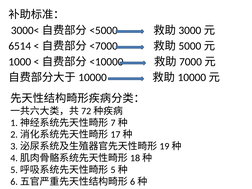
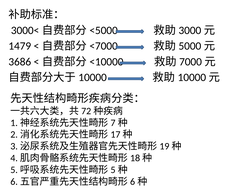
6514: 6514 -> 1479 (20, 46)
1000: 1000 -> 3686 (20, 62)
